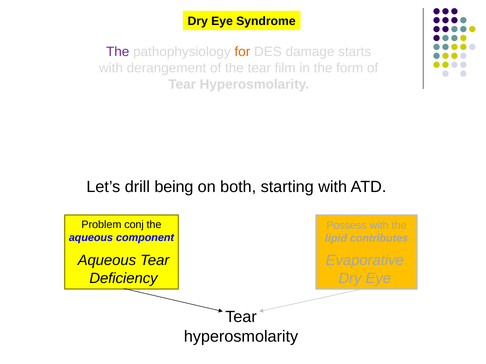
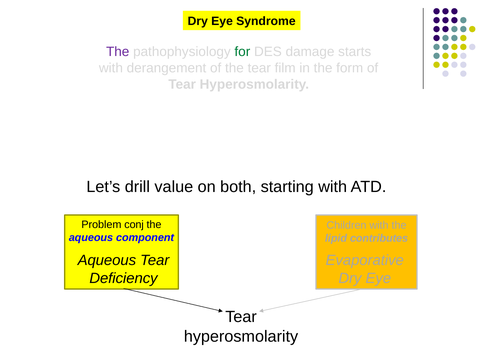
for colour: orange -> green (242, 52)
being: being -> value (174, 187)
Possess: Possess -> Children (346, 226)
